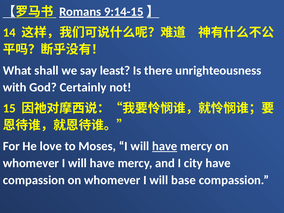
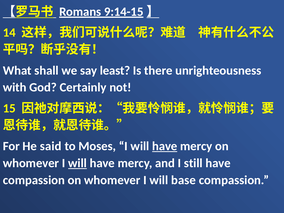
love: love -> said (51, 146)
will underline: none -> present (77, 163)
city: city -> still (193, 163)
